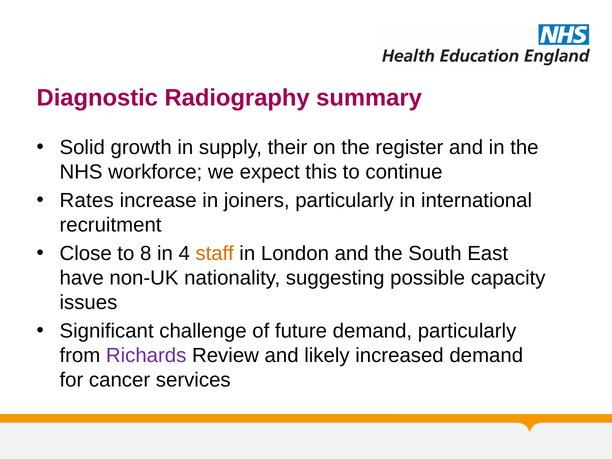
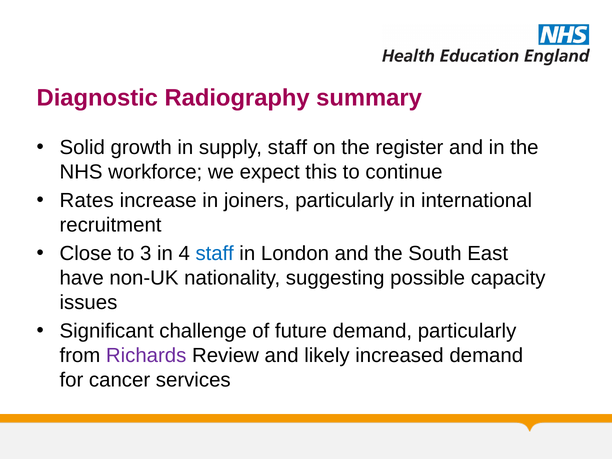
supply their: their -> staff (287, 148)
8: 8 -> 3 (146, 254)
staff colour: orange -> blue (215, 254)
